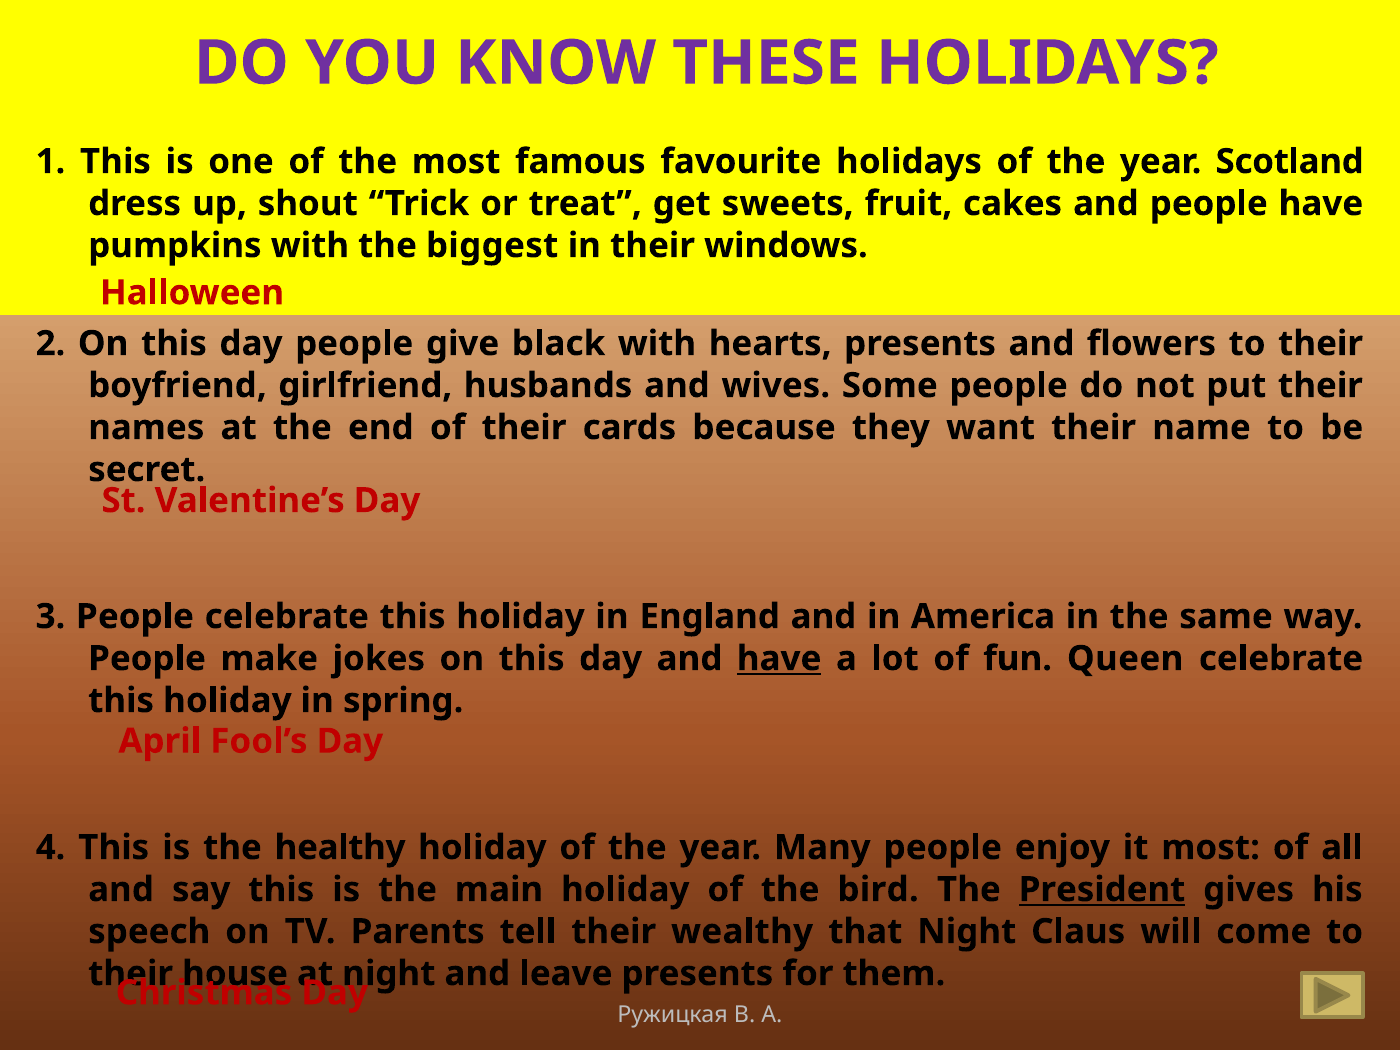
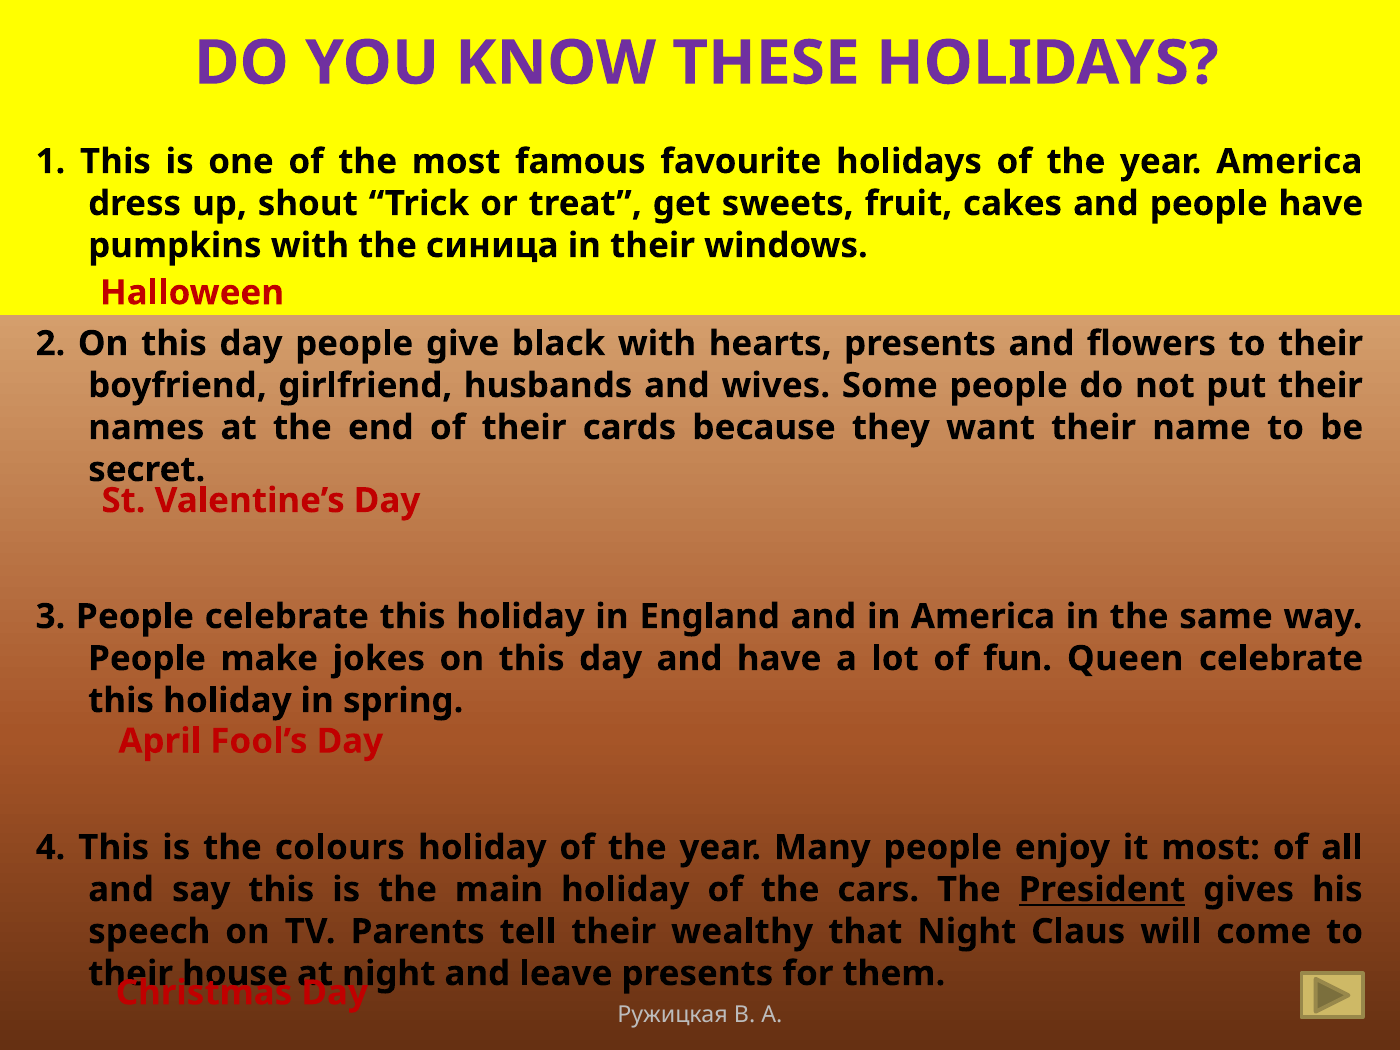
year Scotland: Scotland -> America (1289, 162)
biggest: biggest -> синица (492, 246)
have underline: present -> none (779, 659)
healthy: healthy -> colours (340, 848)
bird: bird -> cars (878, 890)
